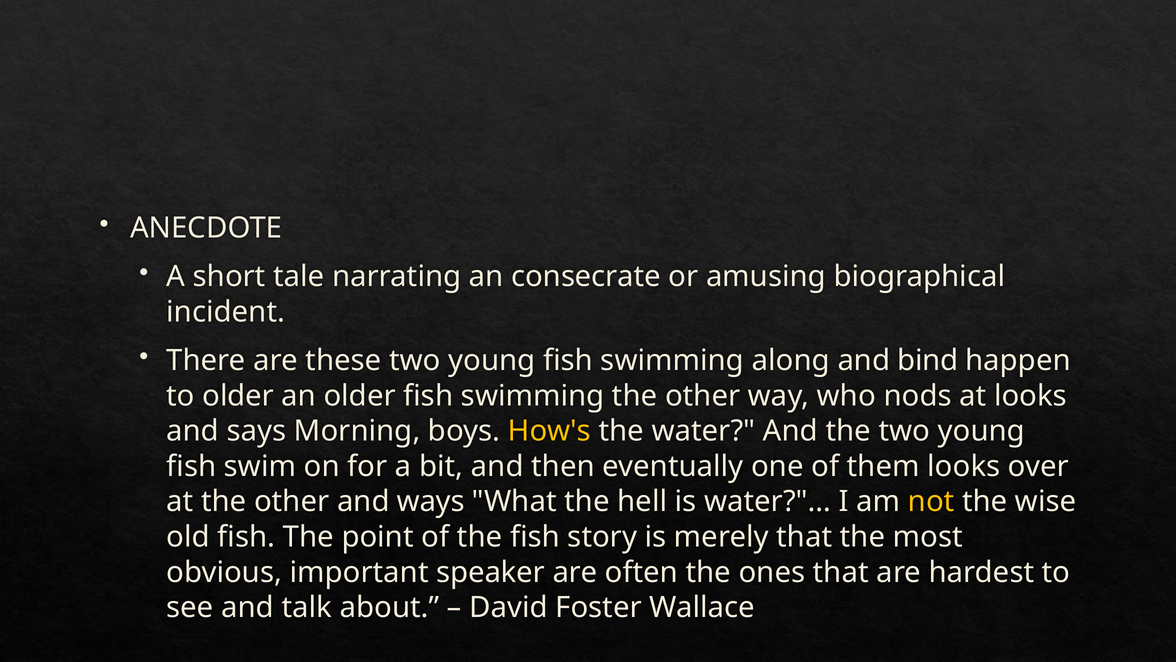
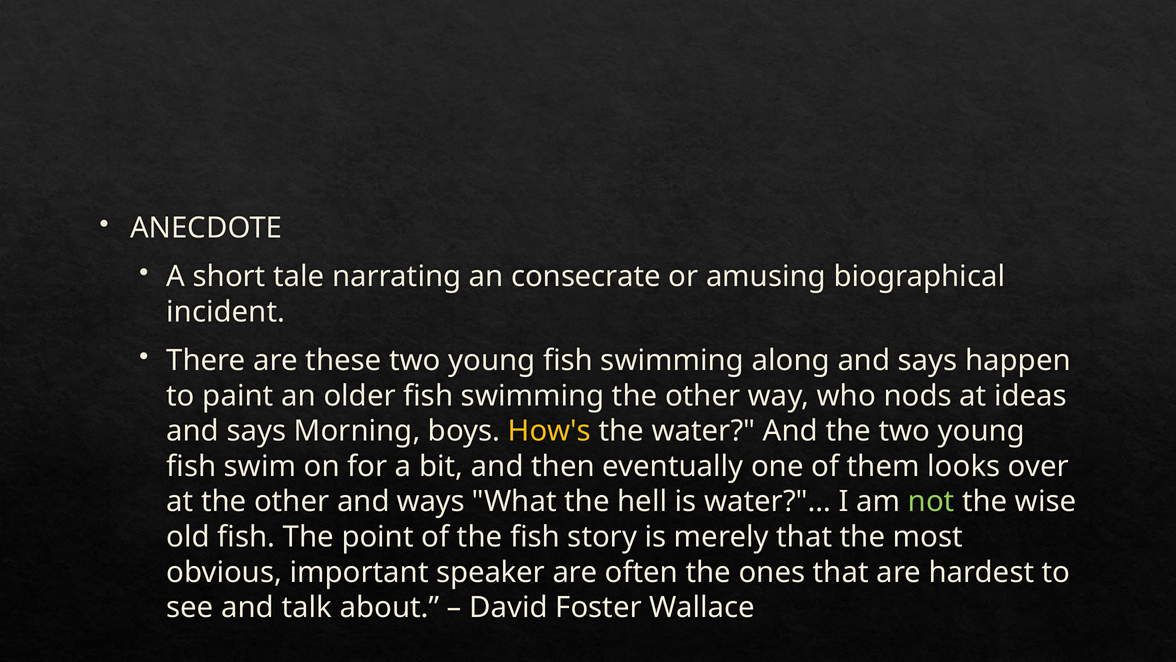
along and bind: bind -> says (928, 360)
to older: older -> paint (238, 395)
at looks: looks -> ideas (1031, 395)
not colour: yellow -> light green (931, 501)
